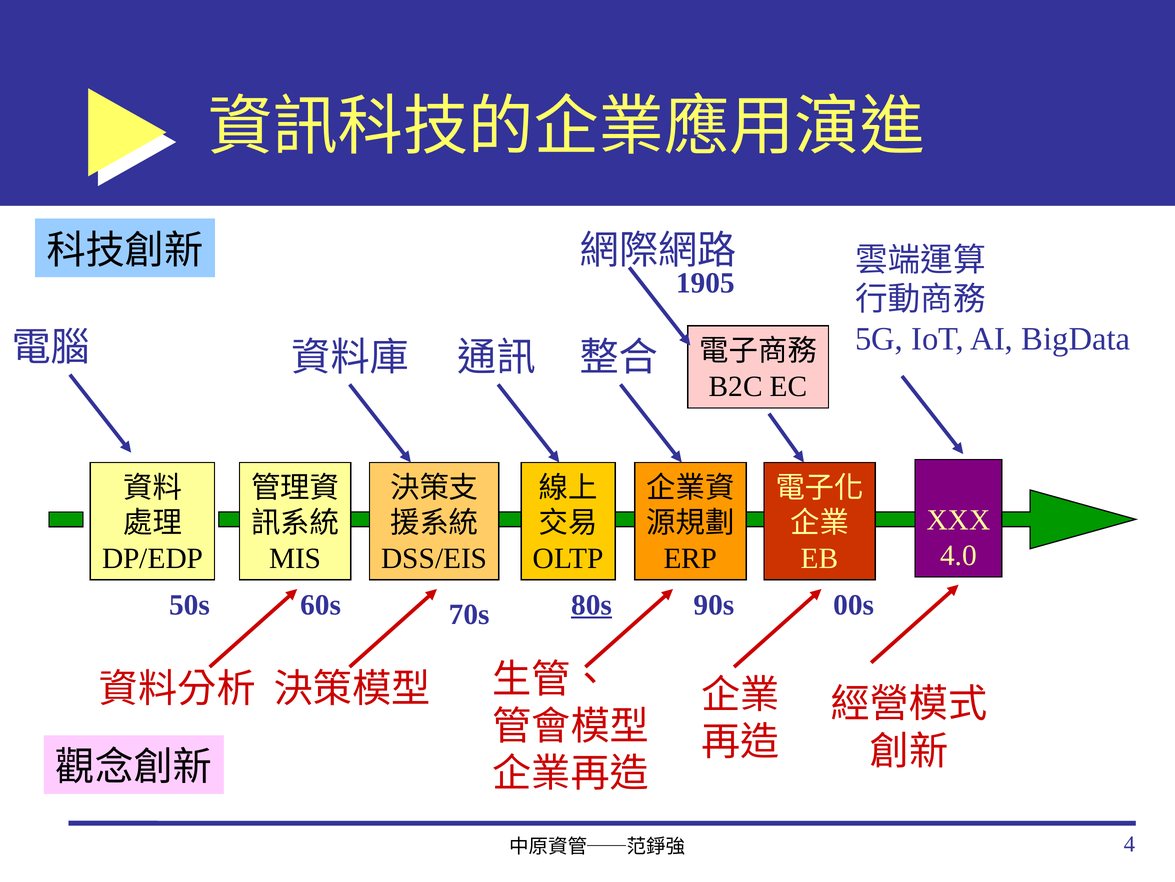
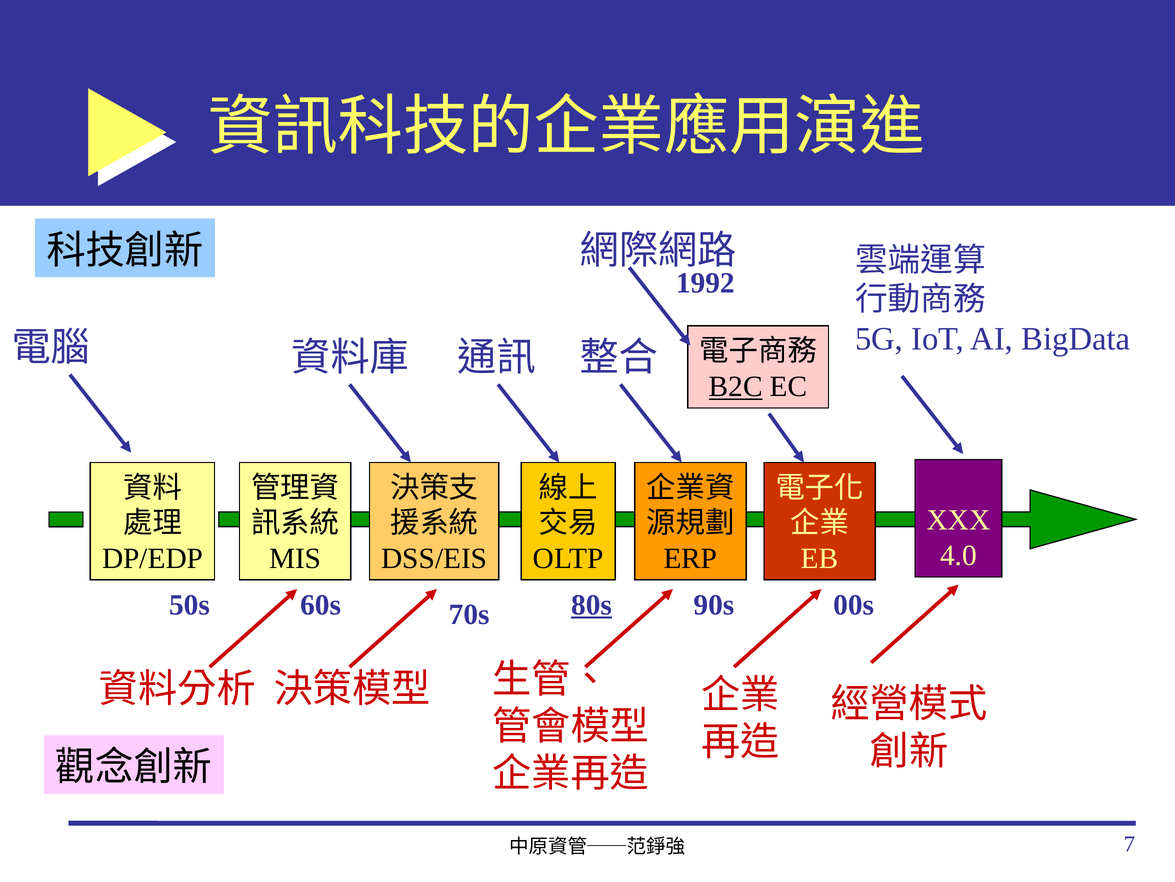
1905: 1905 -> 1992 (705, 283)
B2C underline: none -> present (736, 386)
4: 4 -> 7 (1129, 844)
